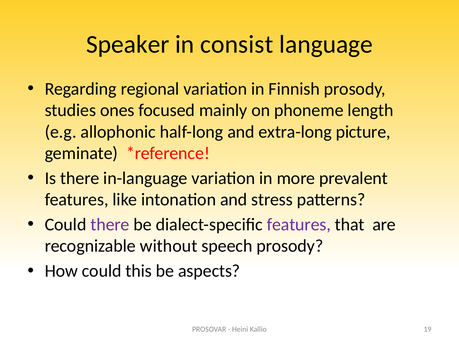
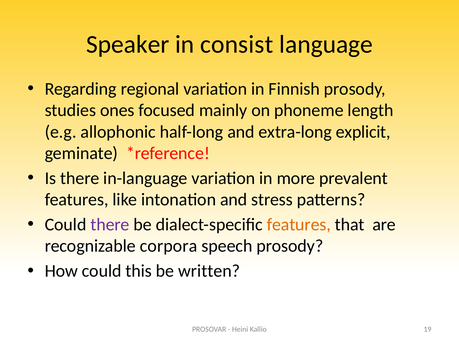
picture: picture -> explicit (363, 132)
features colour: purple -> orange (299, 224)
without: without -> corpora (169, 246)
aspects: aspects -> written (209, 271)
